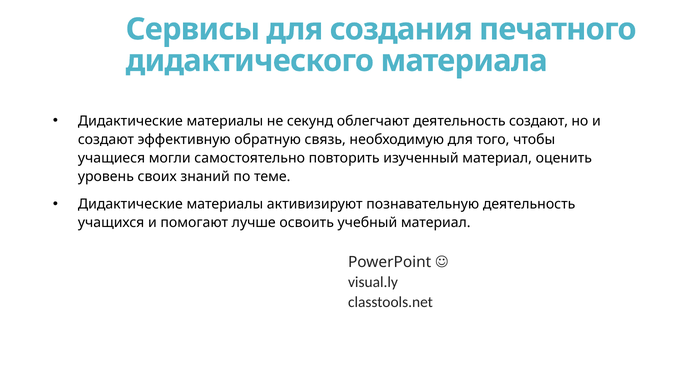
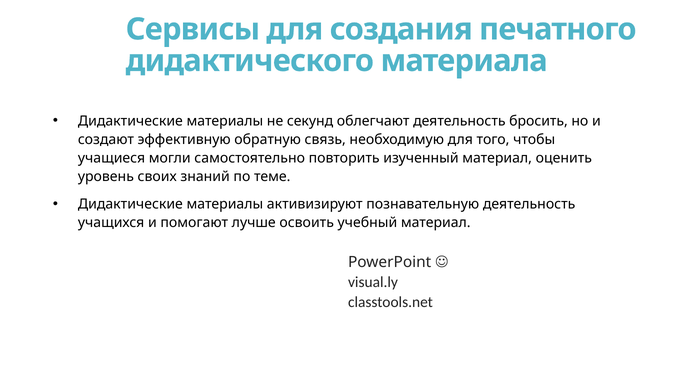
деятельность создают: создают -> бросить (539, 121)
